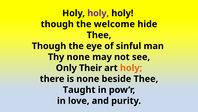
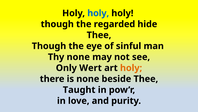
holy colour: purple -> blue (98, 13)
welcome: welcome -> regarded (114, 24)
Their: Their -> Wert (90, 68)
